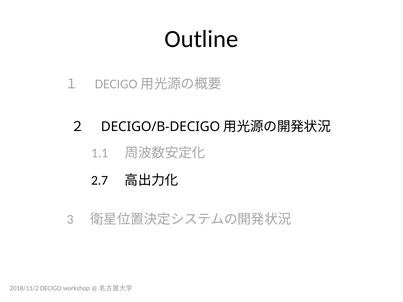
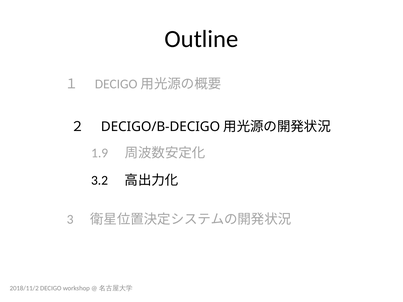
1.1: 1.1 -> 1.9 (100, 153)
2.7: 2.7 -> 3.2 (99, 180)
